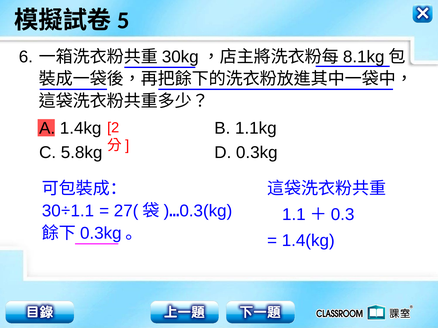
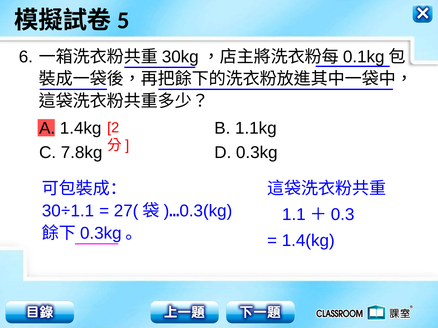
8.1kg: 8.1kg -> 0.1kg (364, 57)
5.8kg: 5.8kg -> 7.8kg (82, 153)
